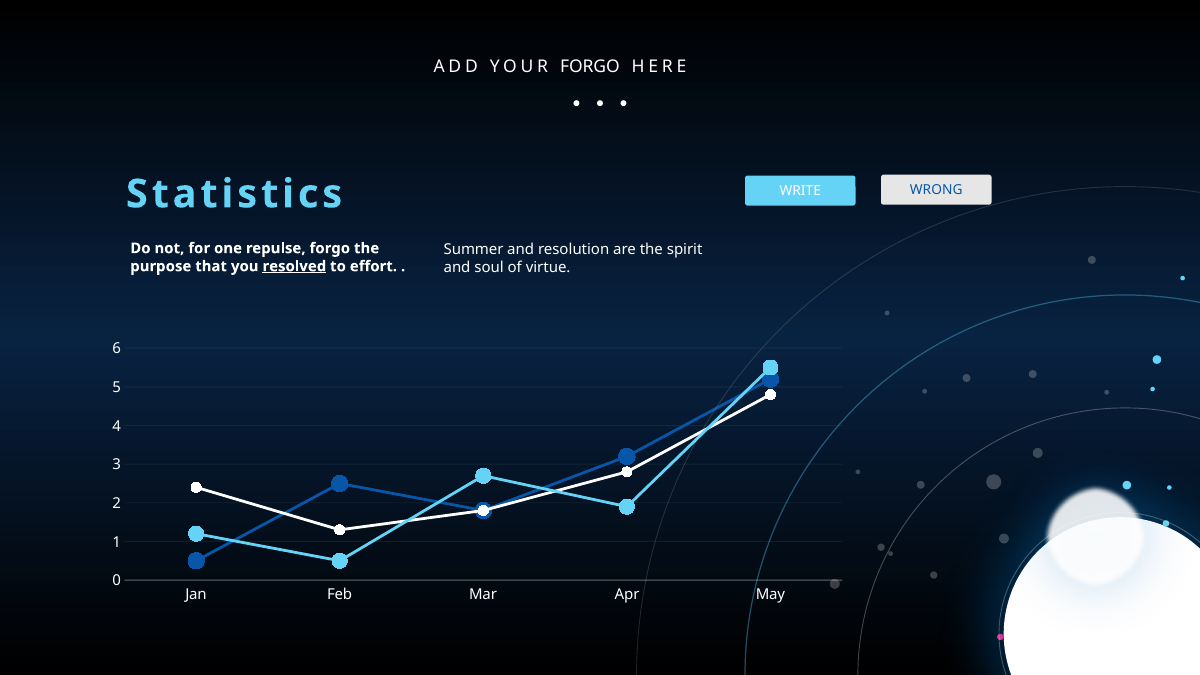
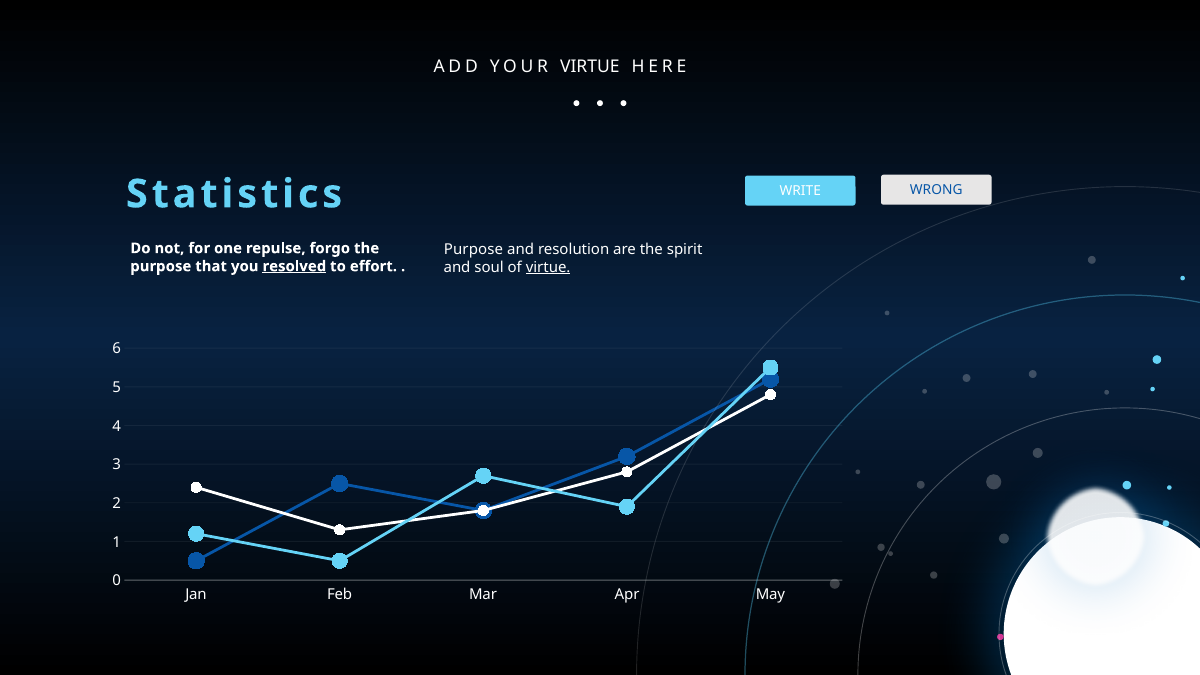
YOUR FORGO: FORGO -> VIRTUE (590, 67)
Summer: Summer -> Purpose (473, 249)
virtue underline: none -> present (548, 267)
